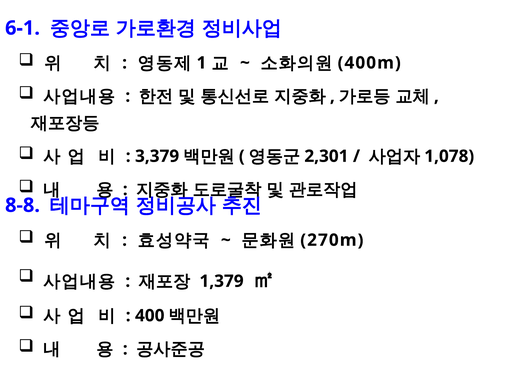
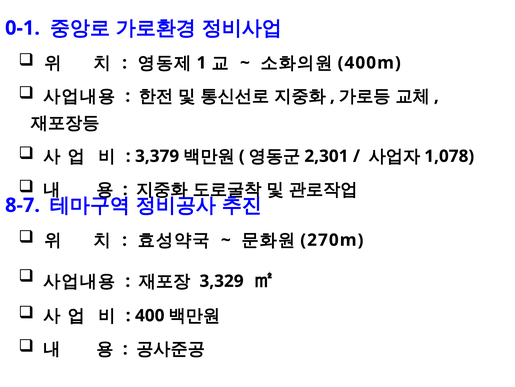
6-1: 6-1 -> 0-1 (23, 28)
8-8: 8-8 -> 8-7 (23, 205)
1,379: 1,379 -> 3,329 (222, 281)
